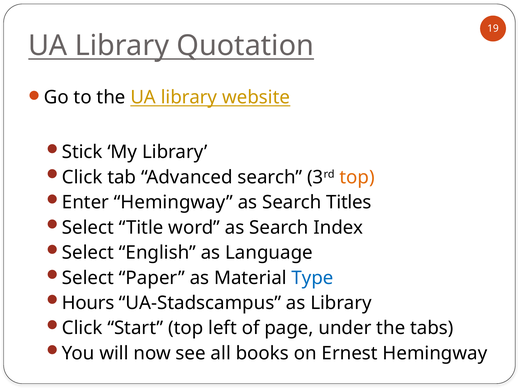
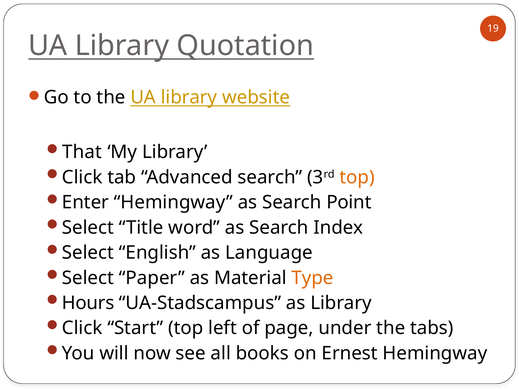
Stick: Stick -> That (82, 152)
Titles: Titles -> Point (349, 203)
Type colour: blue -> orange (313, 278)
